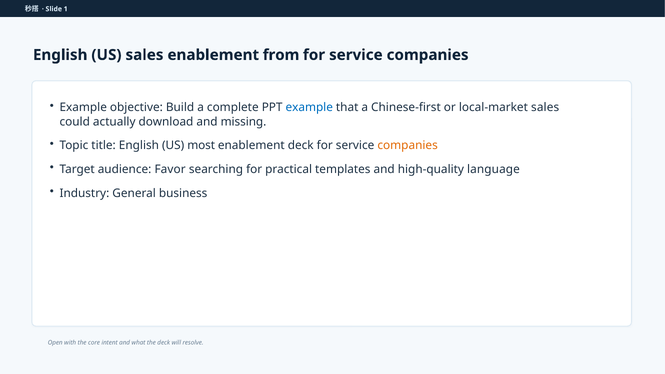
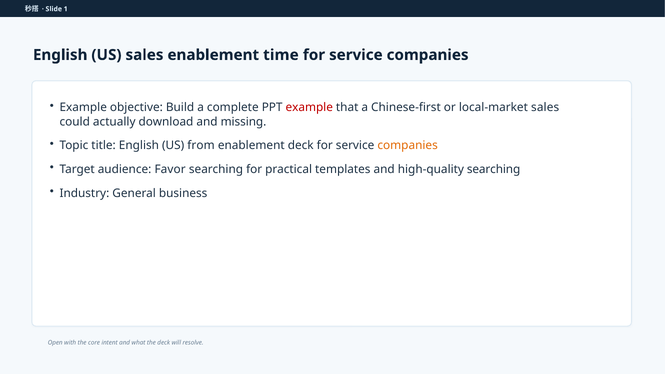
from: from -> time (281, 55)
example colour: blue -> red (309, 108)
most: most -> from (201, 146)
high-quality language: language -> searching (494, 169)
